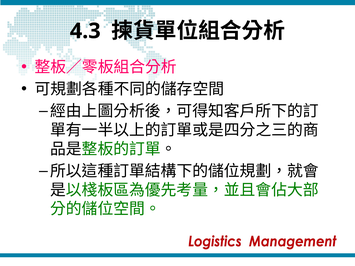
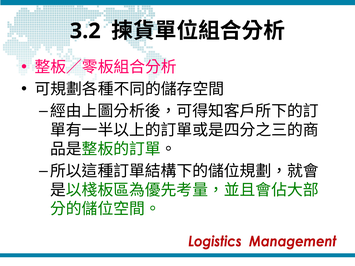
4.3: 4.3 -> 3.2 (85, 31)
